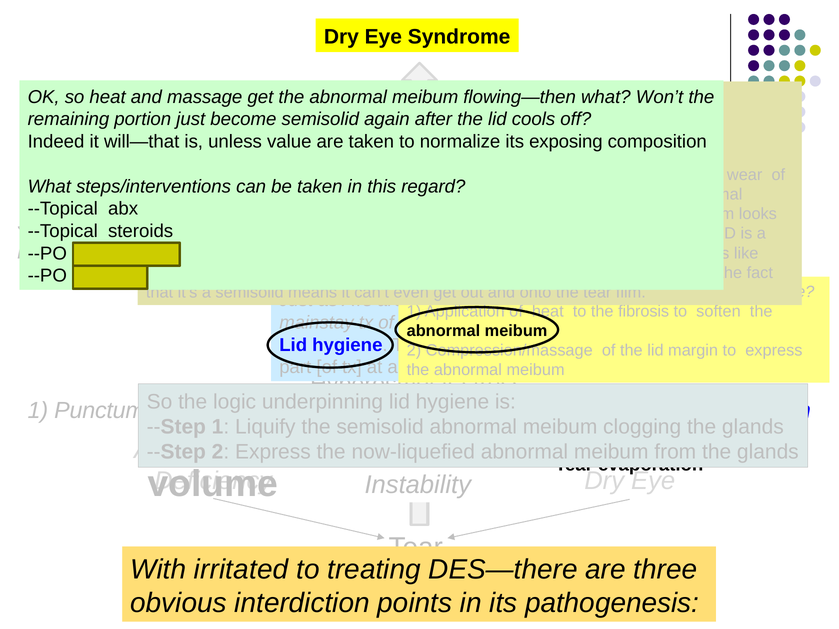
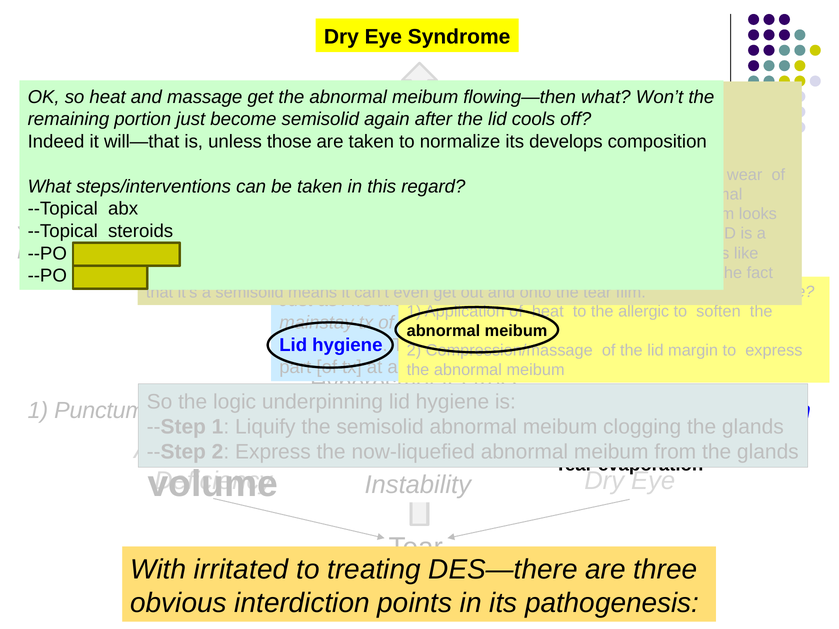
value: value -> those (289, 142)
exposing: exposing -> develops (566, 142)
fibrosis: fibrosis -> allergic (644, 311)
